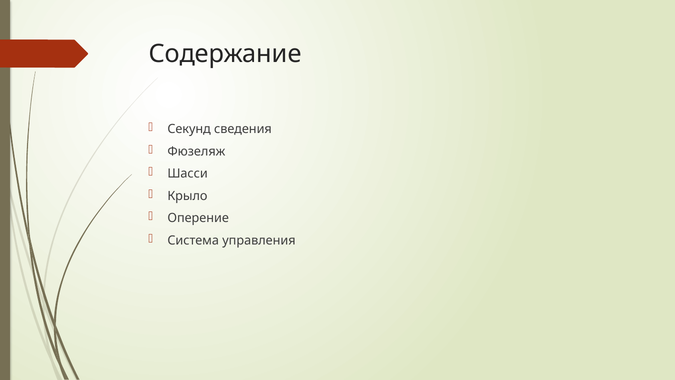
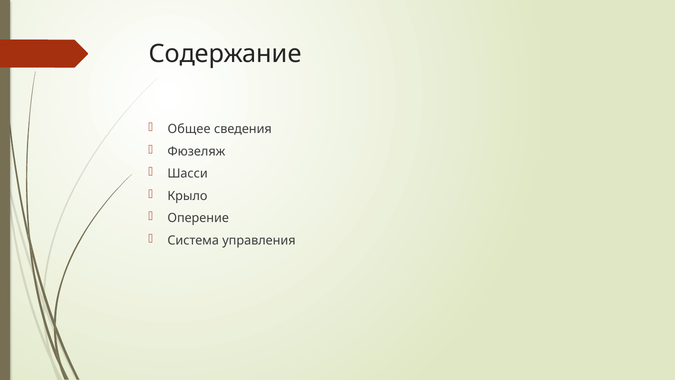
Секунд: Секунд -> Общее (189, 129)
